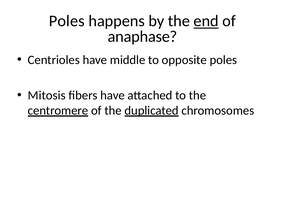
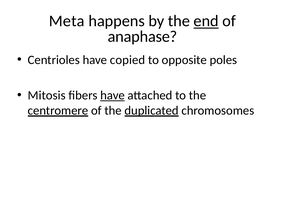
Poles: Poles -> Meta (67, 21)
middle: middle -> copied (128, 60)
have underline: none -> present (113, 95)
